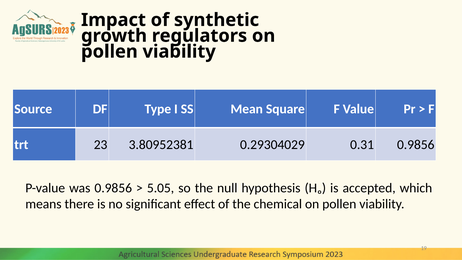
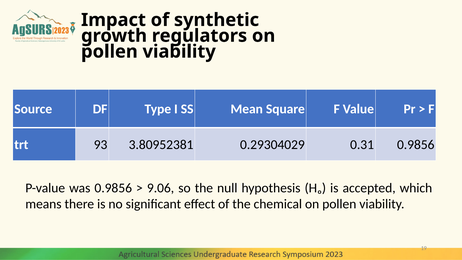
23: 23 -> 93 (101, 145)
5.05: 5.05 -> 9.06 (161, 188)
